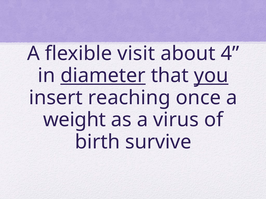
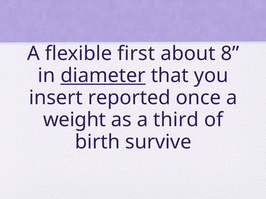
visit: visit -> first (136, 54)
4: 4 -> 8 (230, 54)
you underline: present -> none (211, 76)
reaching: reaching -> reported (129, 98)
virus: virus -> third (176, 120)
